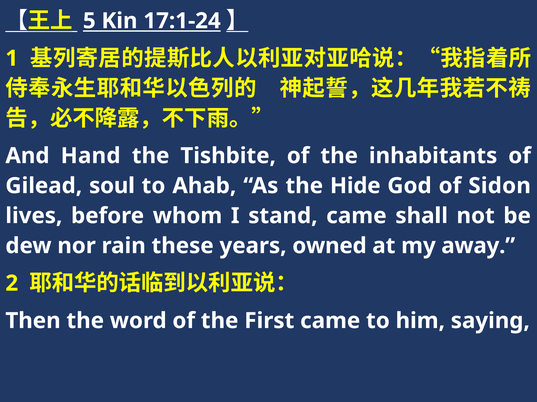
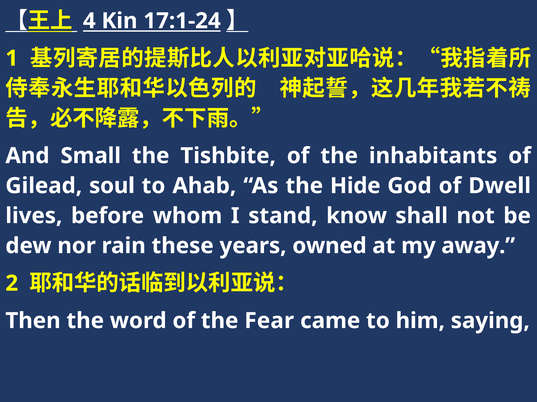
5: 5 -> 4 (89, 21)
Hand: Hand -> Small (91, 156)
Sidon: Sidon -> Dwell (500, 186)
stand came: came -> know (357, 216)
First: First -> Fear (269, 321)
